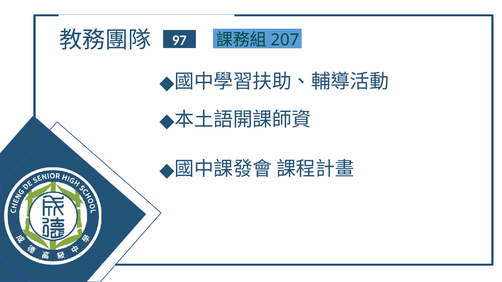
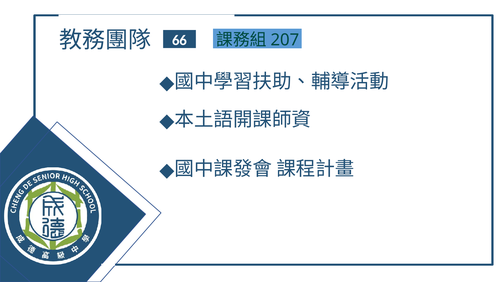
97: 97 -> 66 (179, 40)
